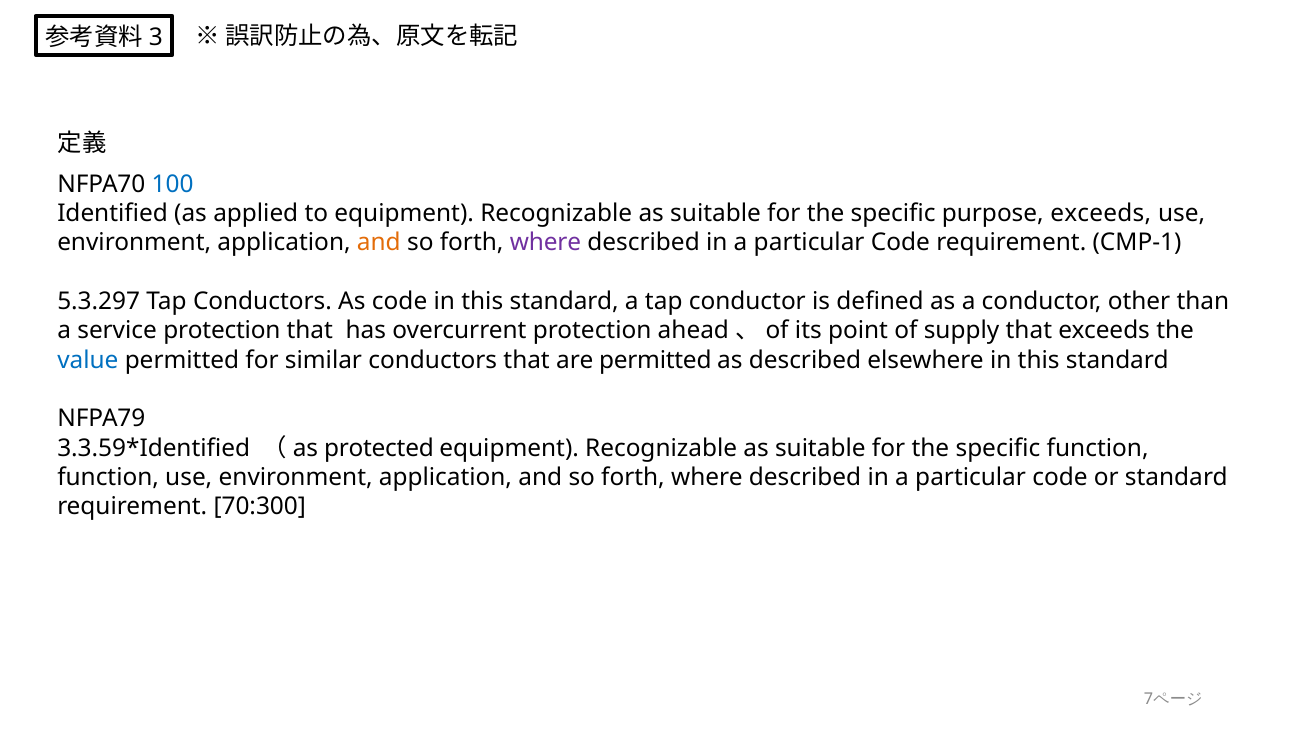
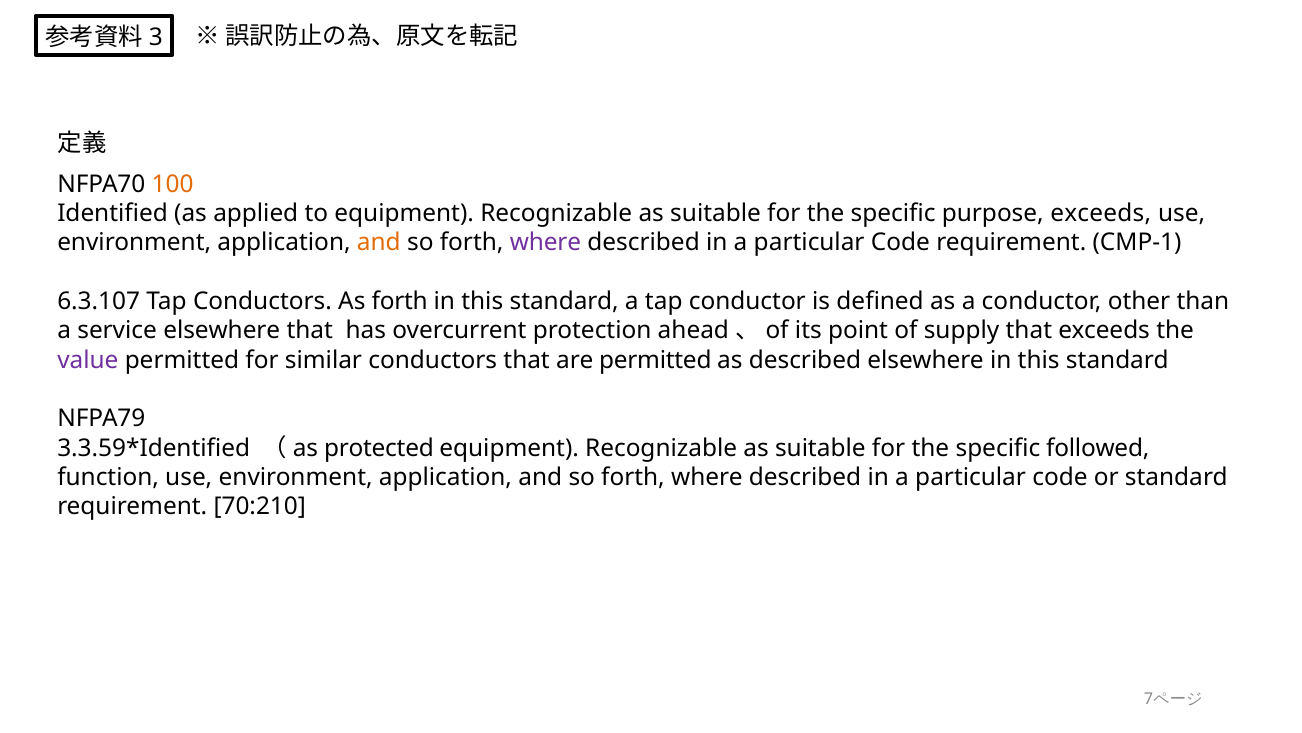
100 colour: blue -> orange (173, 184)
5.3.297: 5.3.297 -> 6.3.107 (99, 301)
As code: code -> forth (400, 301)
service protection: protection -> elsewhere (222, 331)
value colour: blue -> purple (88, 360)
specific function: function -> followed (1098, 448)
70:300: 70:300 -> 70:210 (260, 506)
